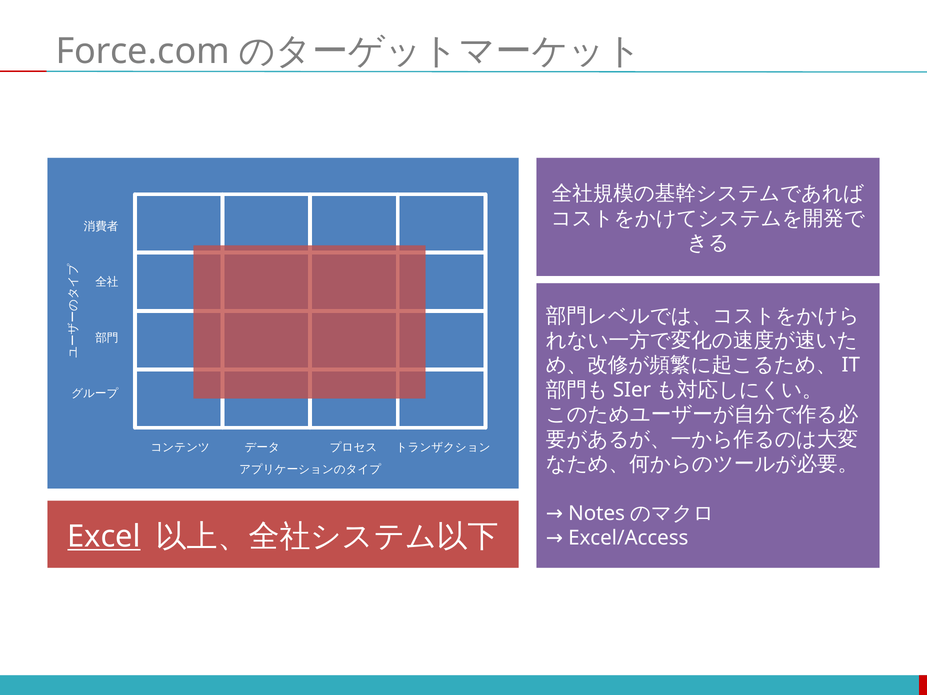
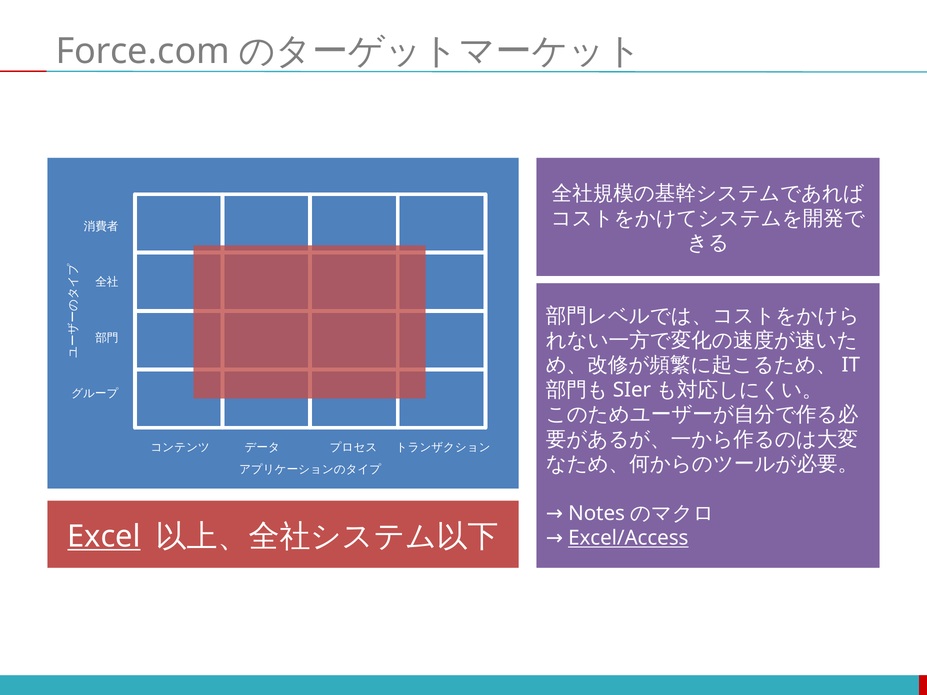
Excel/Access underline: none -> present (628, 538)
